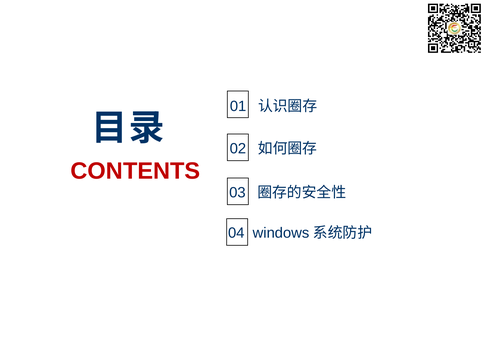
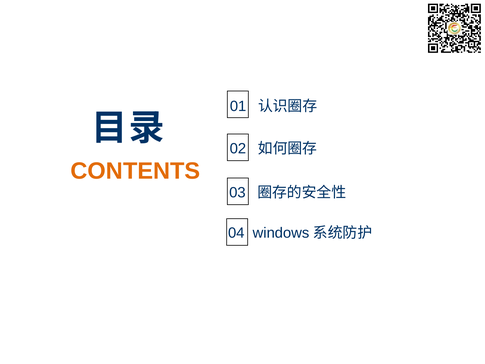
CONTENTS colour: red -> orange (135, 171)
